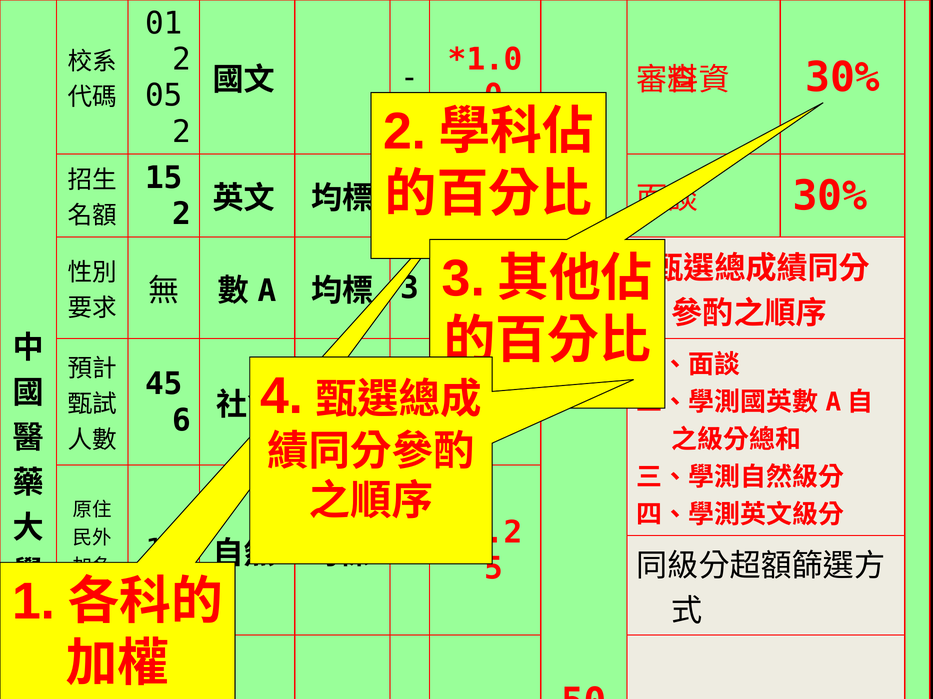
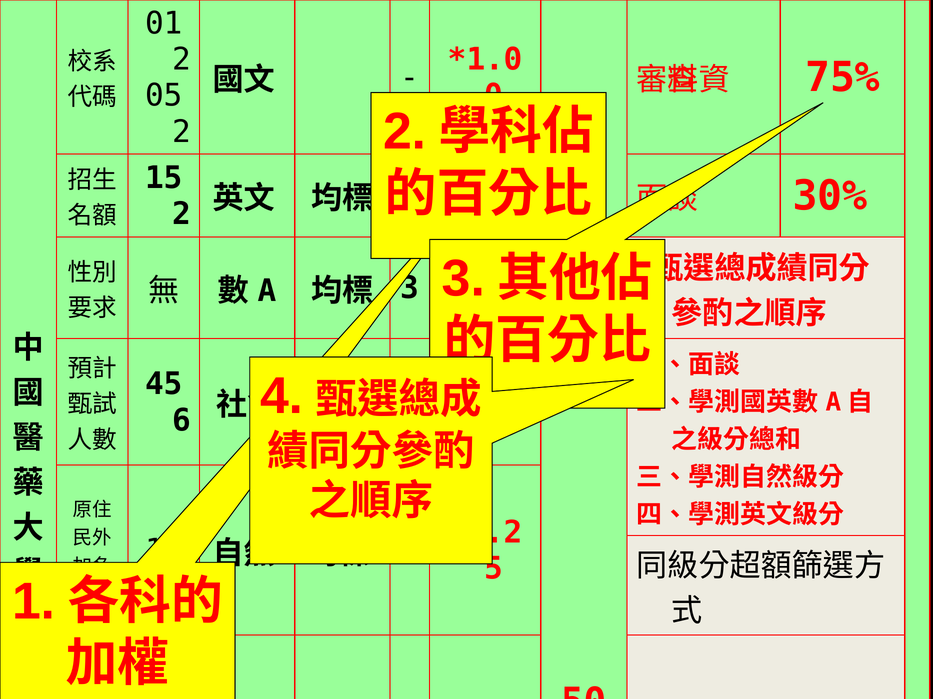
30%: 30% -> 75% (842, 78)
